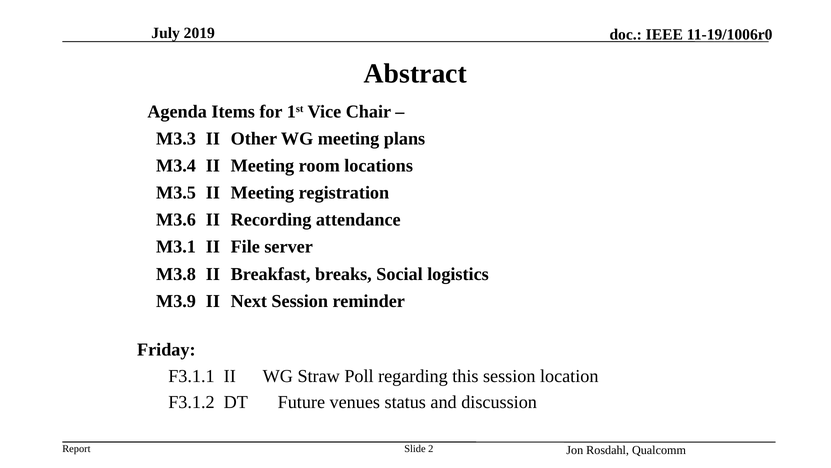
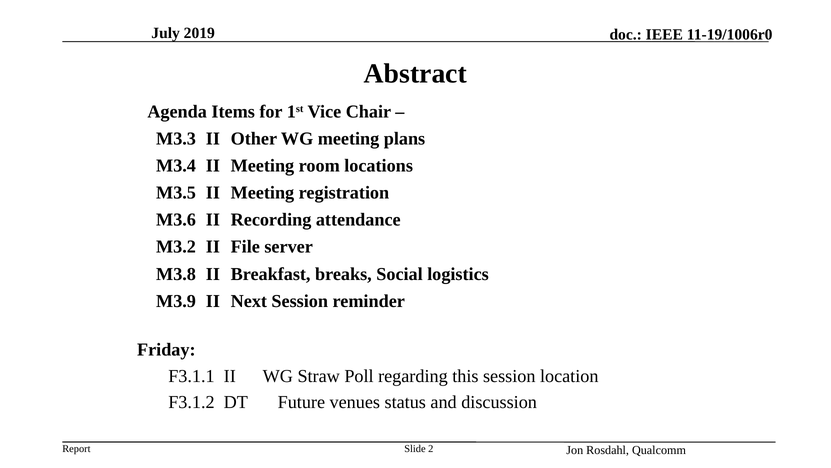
M3.1: M3.1 -> M3.2 (176, 247)
